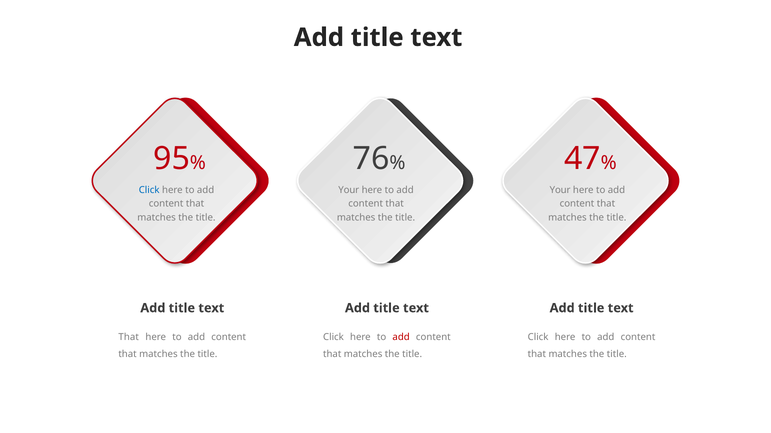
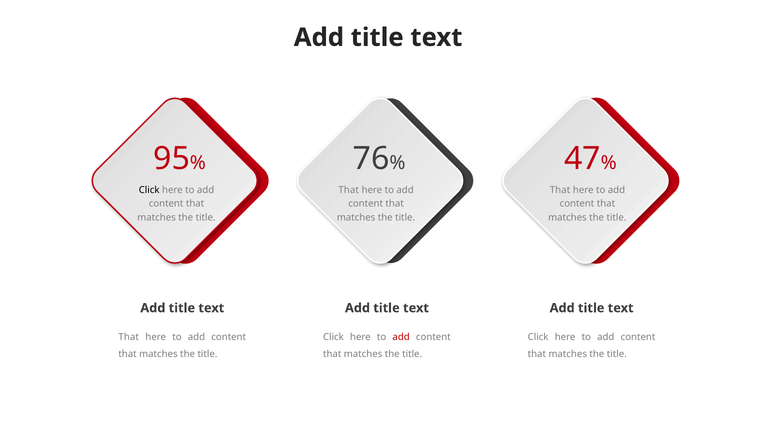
Click colour: blue -> black (149, 190)
Your: Your -> That (349, 190)
Your: Your -> That (560, 190)
